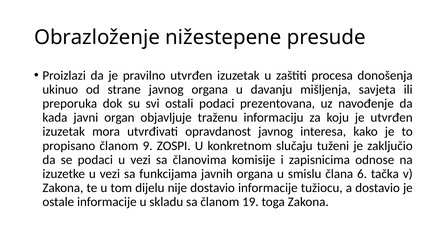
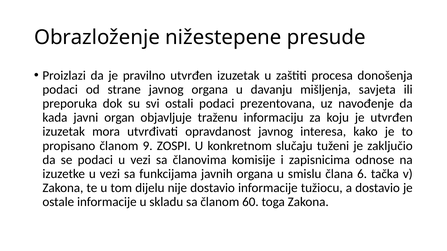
ukinuo: ukinuo -> podaci (60, 90)
19: 19 -> 60 (250, 202)
